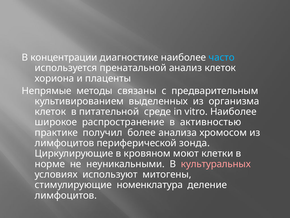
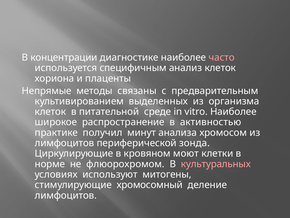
часто colour: light blue -> pink (222, 57)
пренатальной: пренатальной -> специфичным (133, 68)
более: более -> минут (142, 132)
неуникальными: неуникальными -> флюорохромом (125, 164)
номенклатура: номенклатура -> хромосомный (150, 185)
